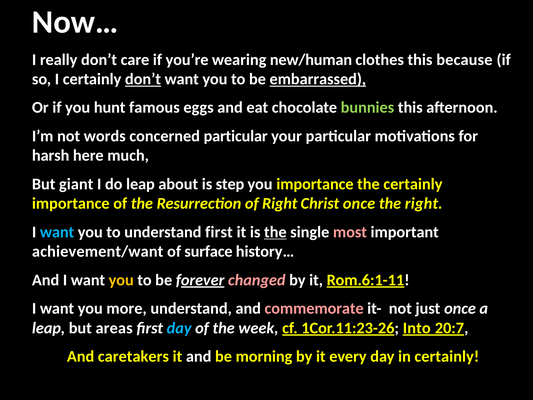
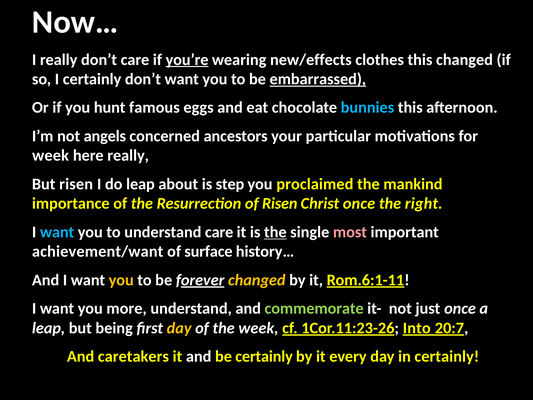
you’re underline: none -> present (187, 60)
new/human: new/human -> new/effects (311, 60)
this because: because -> changed (464, 60)
don’t underline: present -> none (143, 79)
bunnies colour: light green -> light blue (367, 108)
words: words -> angels (105, 136)
concerned particular: particular -> ancestors (236, 136)
harsh: harsh -> week (51, 155)
here much: much -> really (128, 155)
But giant: giant -> risen (76, 184)
you importance: importance -> proclaimed (315, 184)
the certainly: certainly -> mankind (413, 184)
of Right: Right -> Risen (280, 203)
understand first: first -> care (219, 232)
changed colour: pink -> yellow (257, 280)
commemorate colour: pink -> light green (314, 308)
areas: areas -> being (114, 328)
day colour: light blue -> yellow (179, 328)
be morning: morning -> certainly (264, 356)
